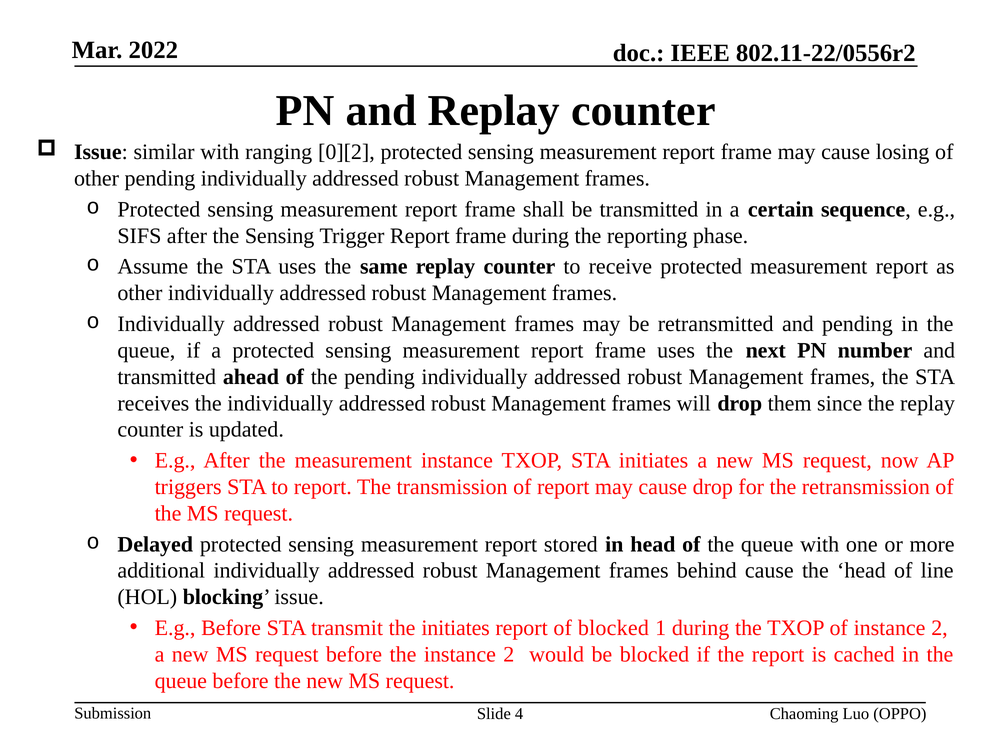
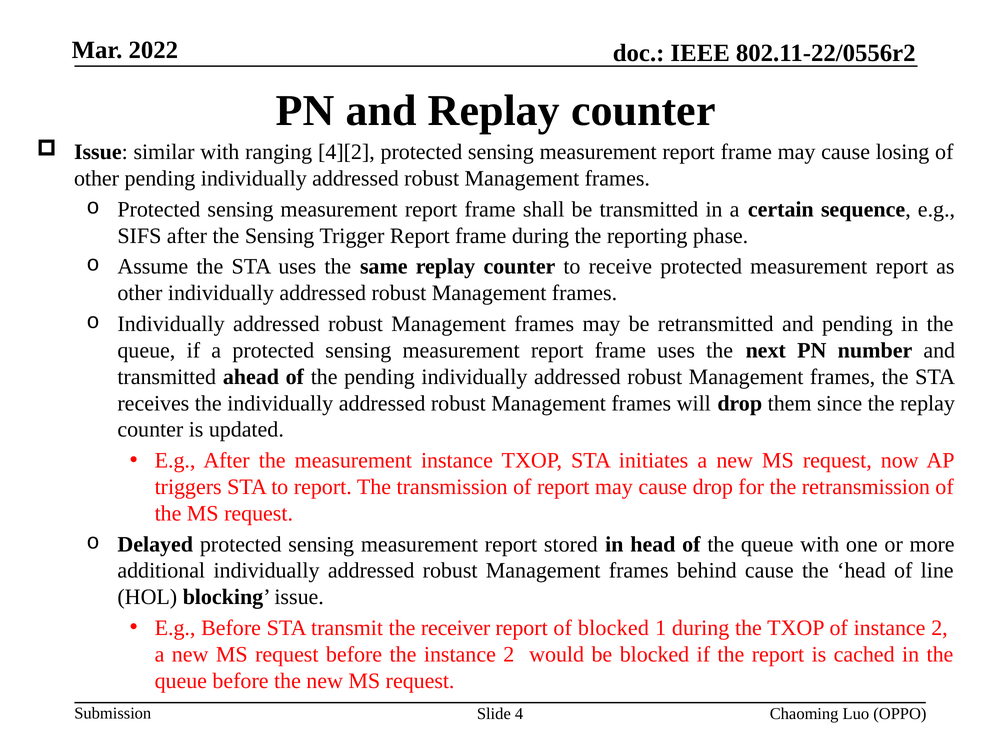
0][2: 0][2 -> 4][2 (346, 152)
the initiates: initiates -> receiver (456, 628)
